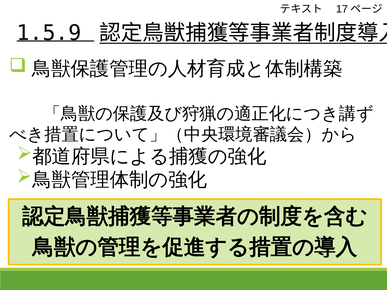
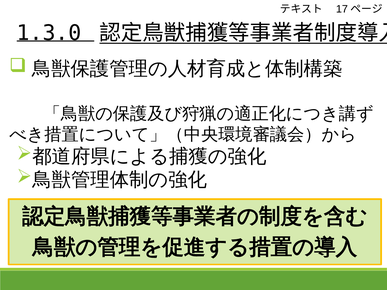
1.5.9: 1.5.9 -> 1.3.0 (49, 33)
